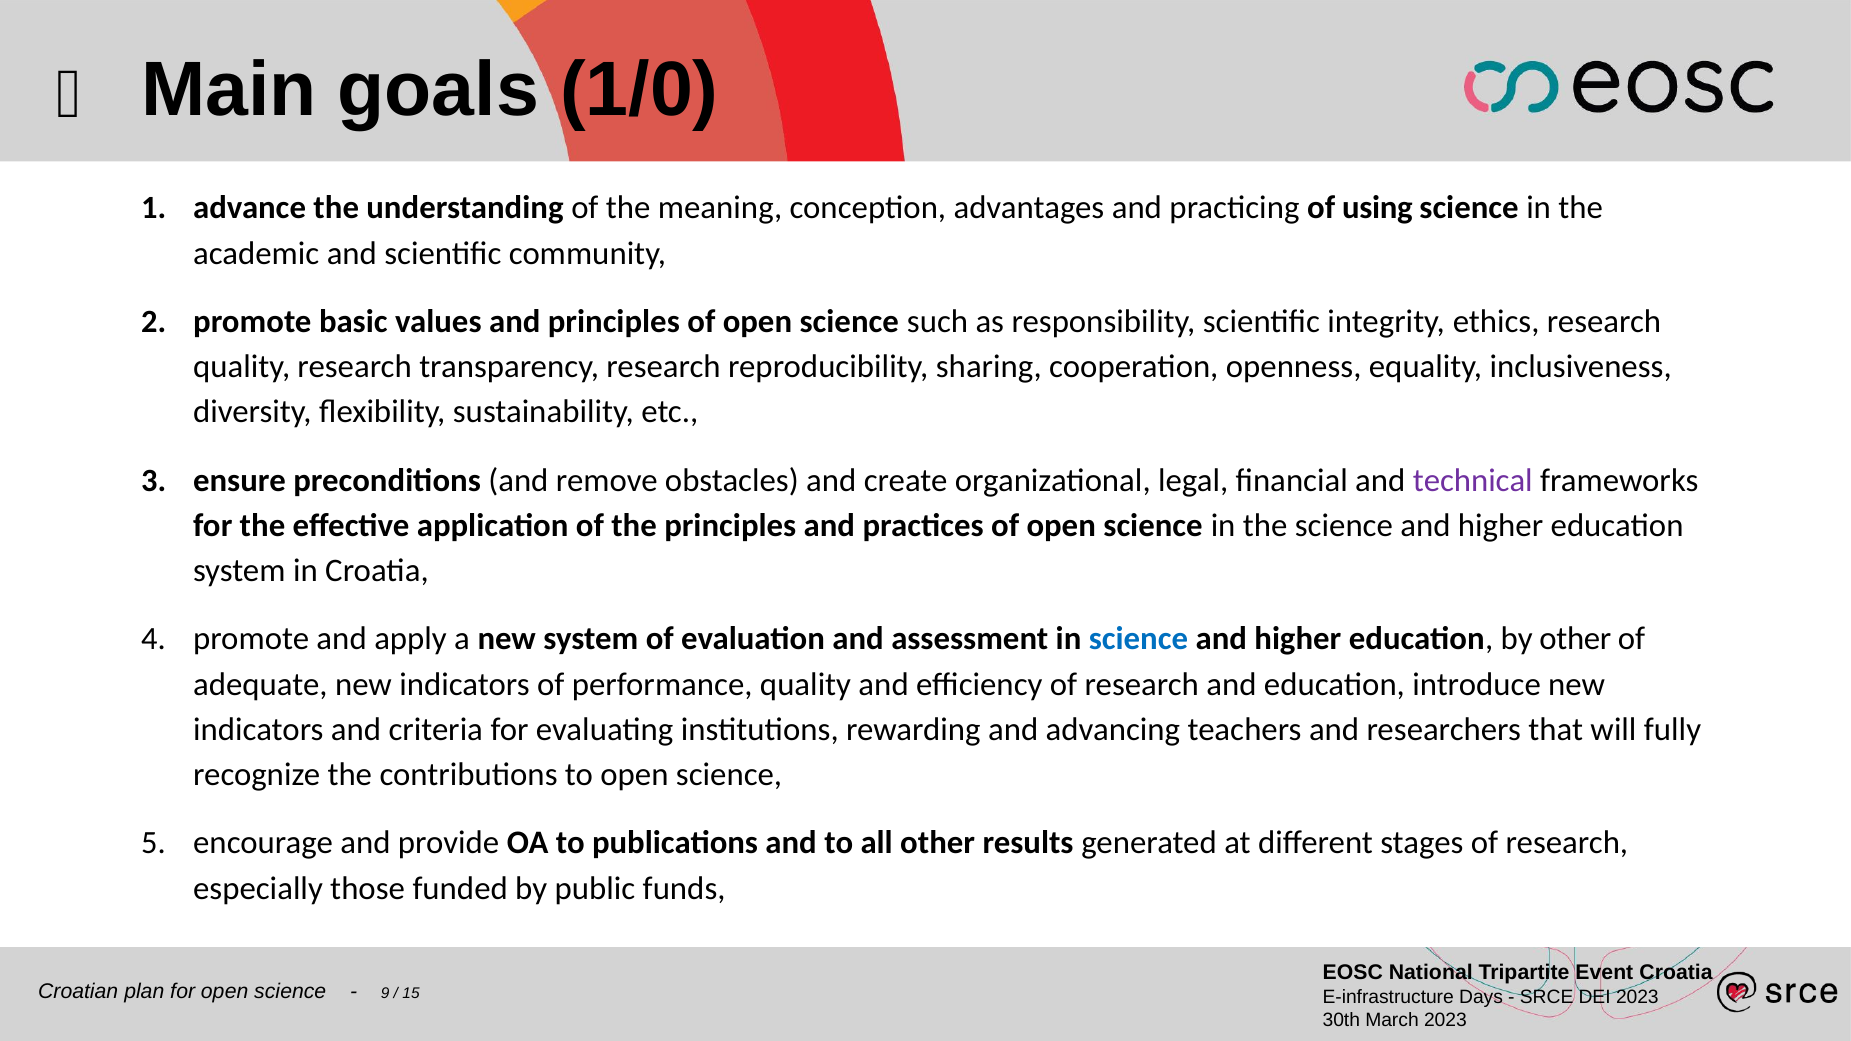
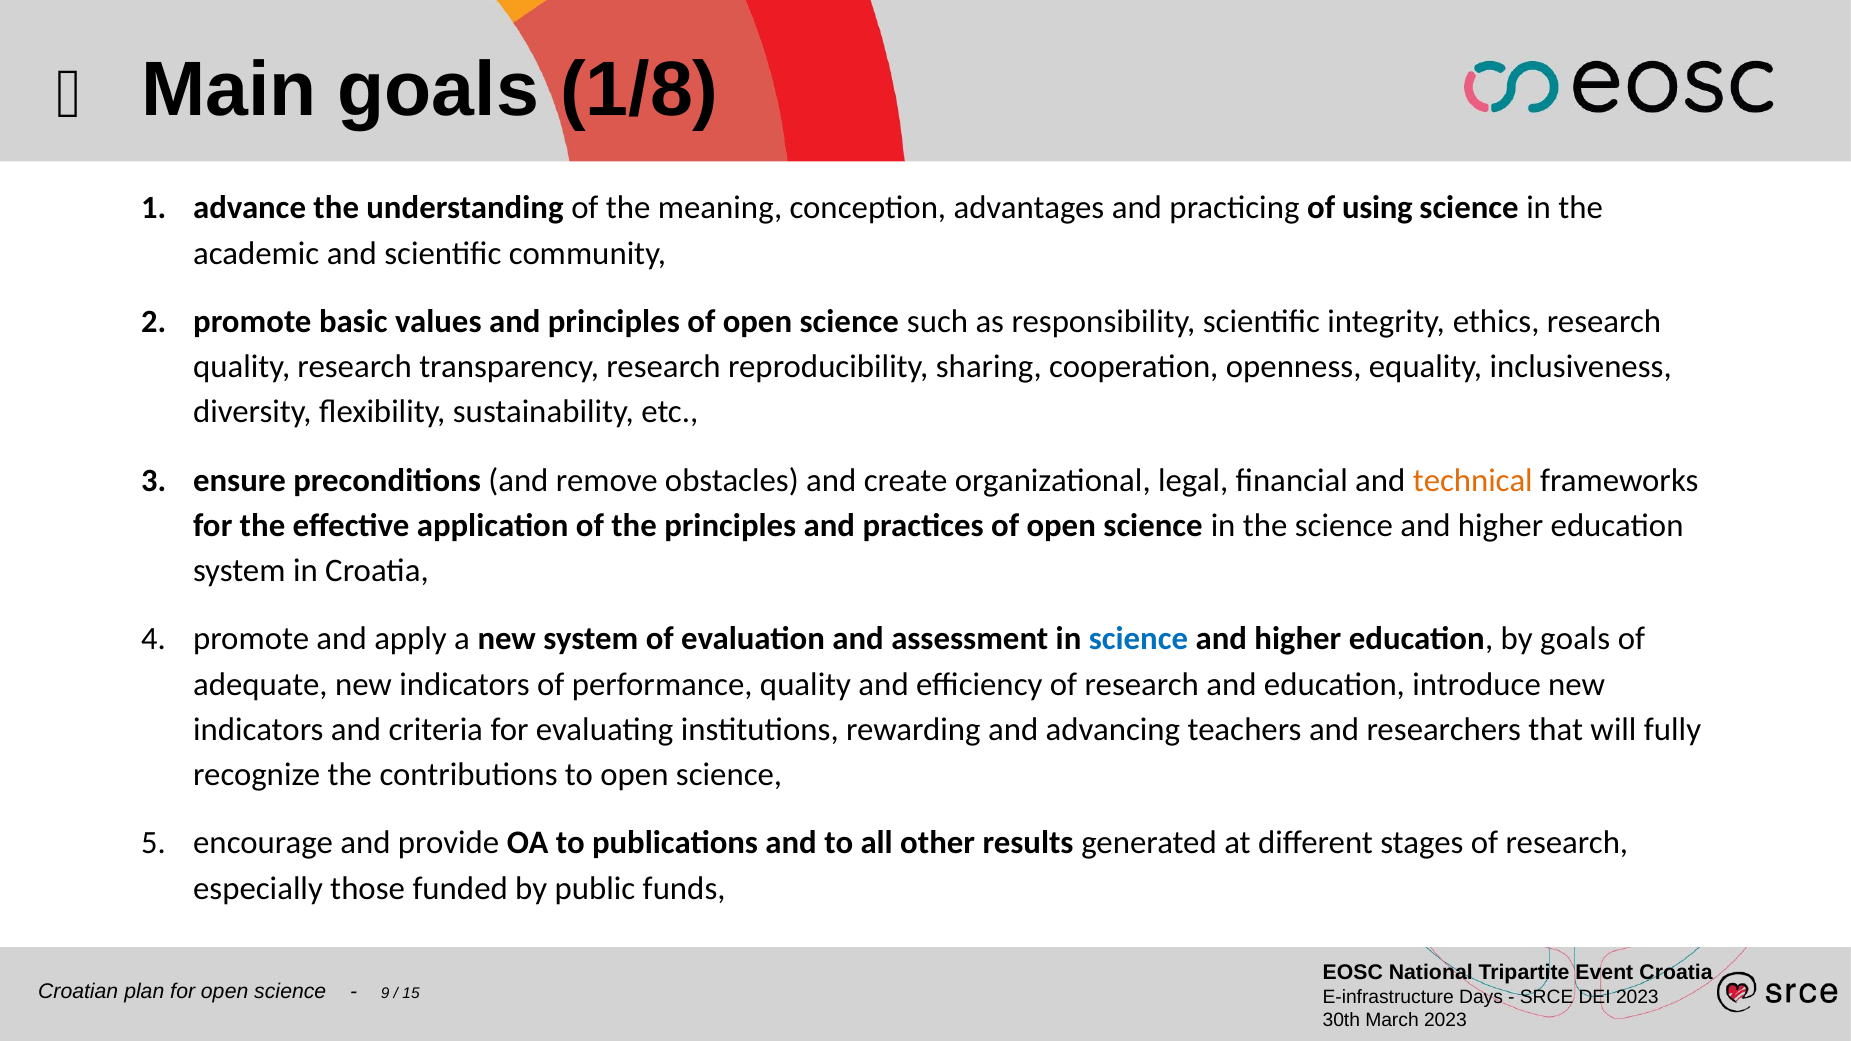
1/0: 1/0 -> 1/8 (639, 90)
technical colour: purple -> orange (1473, 480)
by other: other -> goals (1575, 639)
